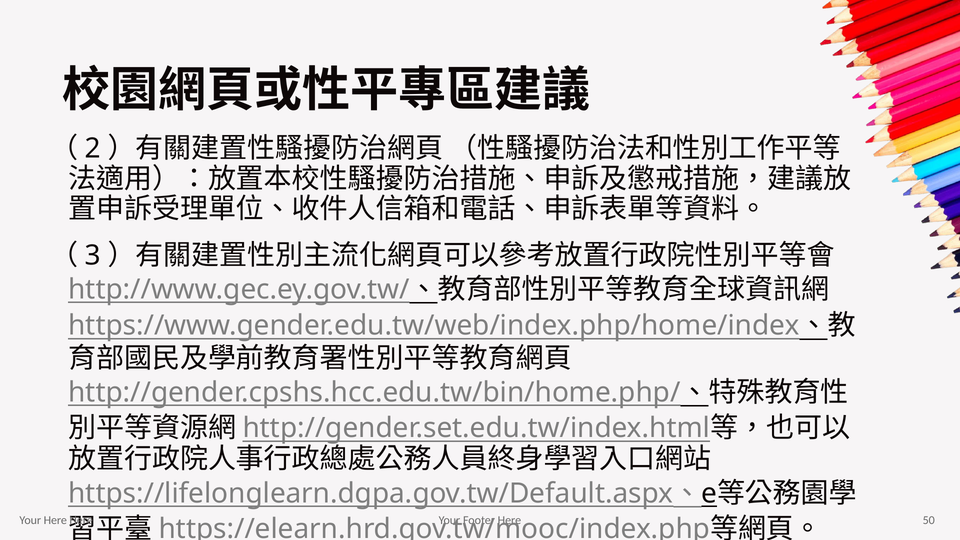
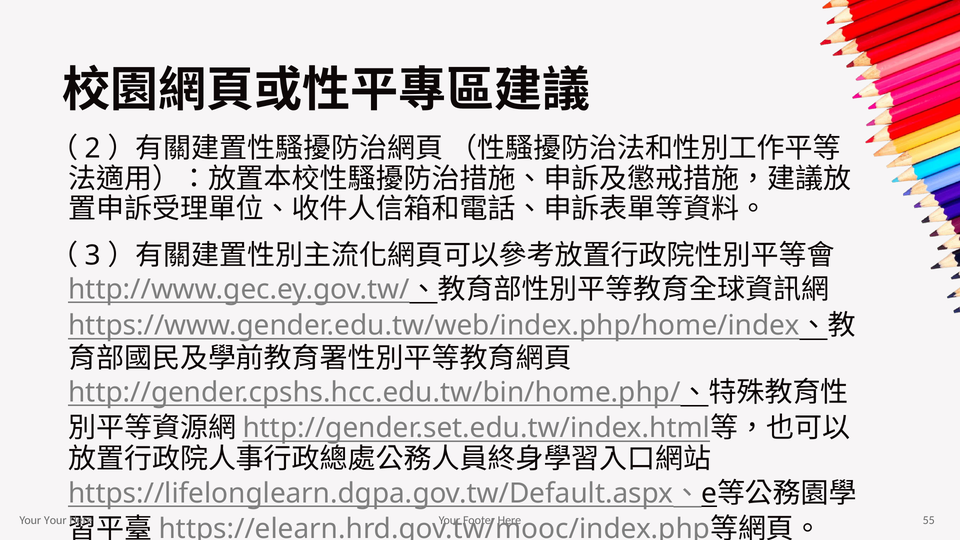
50: 50 -> 55 (929, 520)
Your Here: Here -> Your (55, 520)
